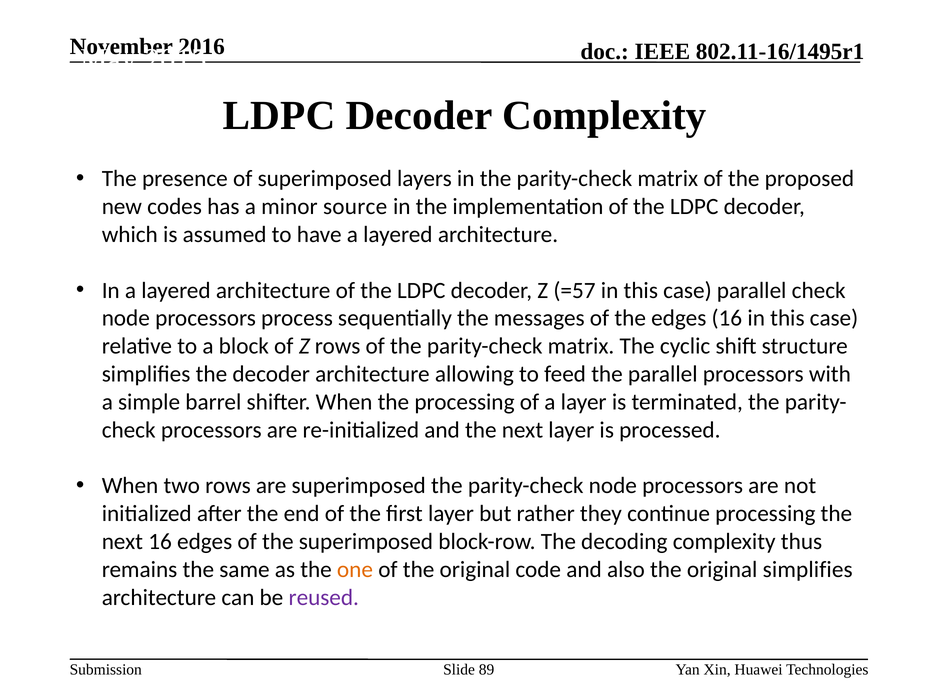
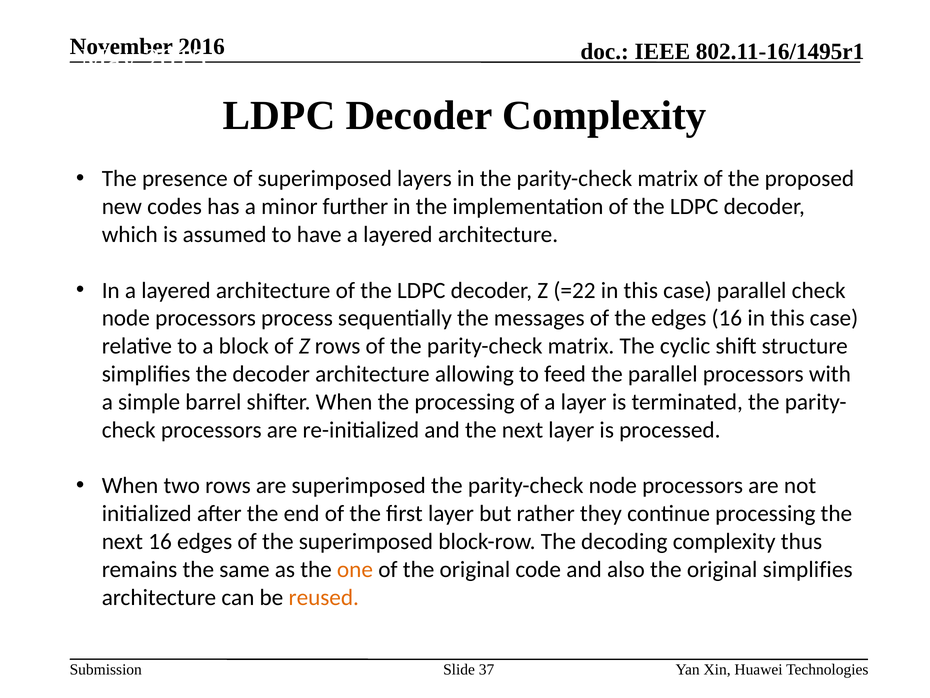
source: source -> further (355, 206)
=57: =57 -> =22 (574, 290)
reused colour: purple -> orange (324, 597)
89: 89 -> 37 (487, 669)
